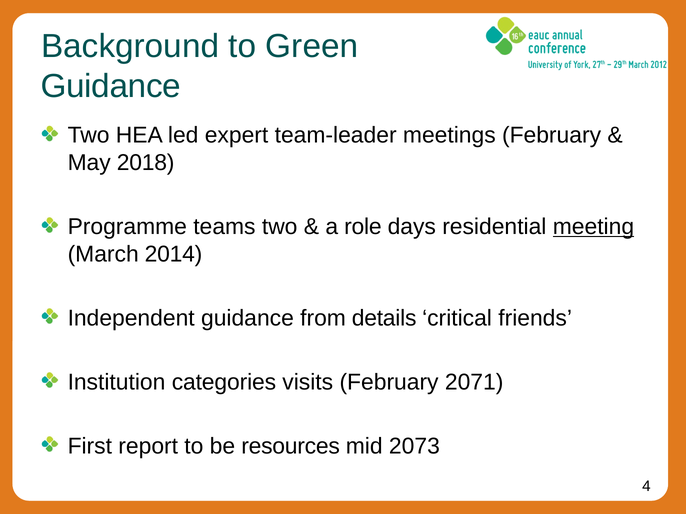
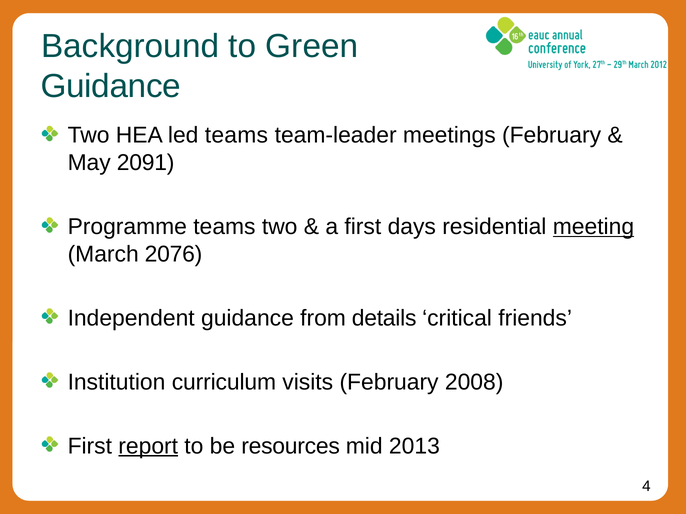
led expert: expert -> teams (236, 135)
2018: 2018 -> 2091 (146, 163)
a role: role -> first (363, 227)
2014: 2014 -> 2076 (174, 254)
categories: categories -> curriculum (224, 382)
2071: 2071 -> 2008 (474, 382)
report underline: none -> present (148, 446)
2073: 2073 -> 2013 (414, 446)
